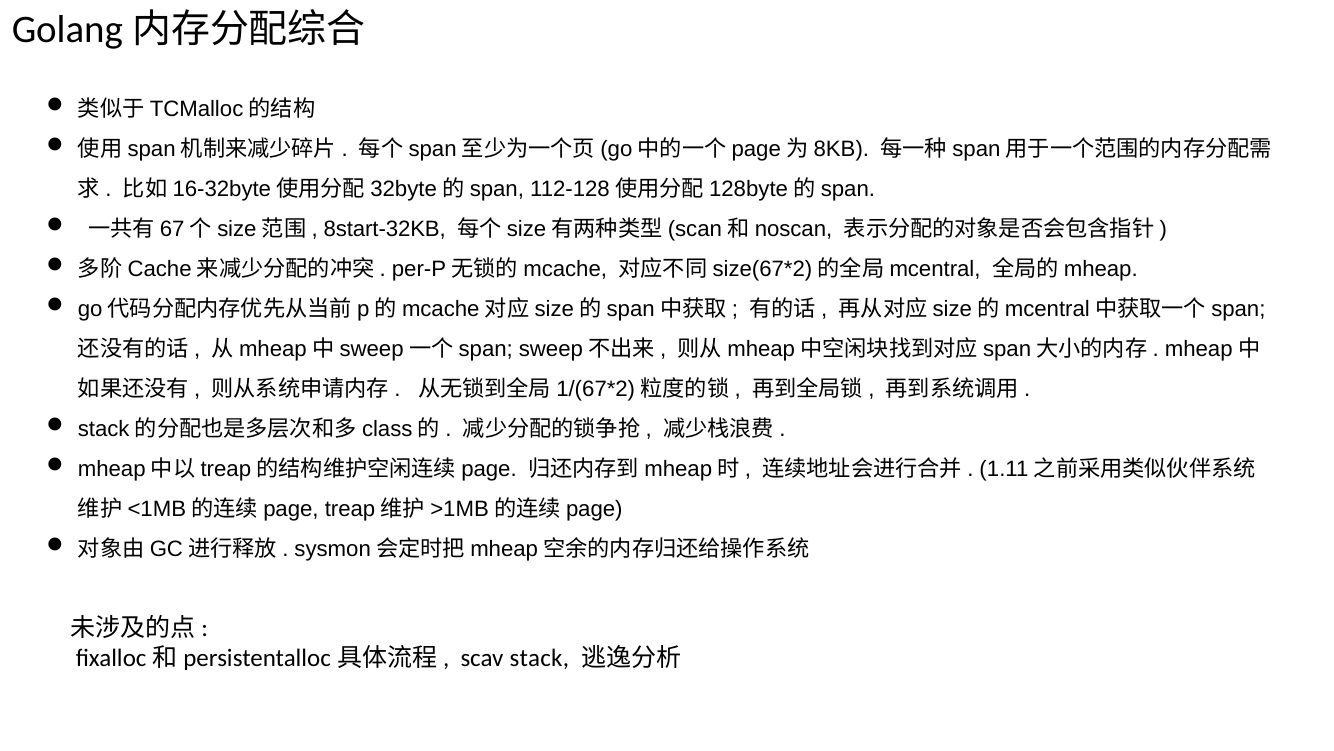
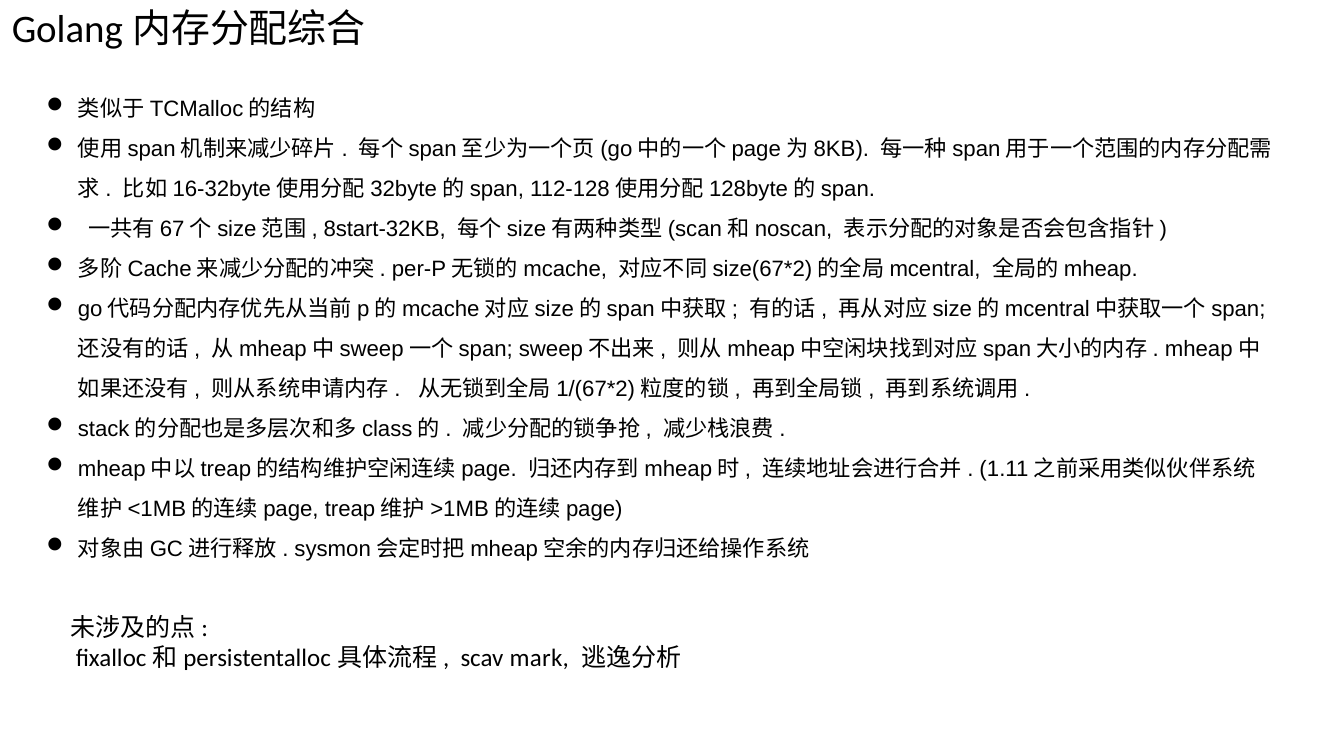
stack: stack -> mark (539, 658)
